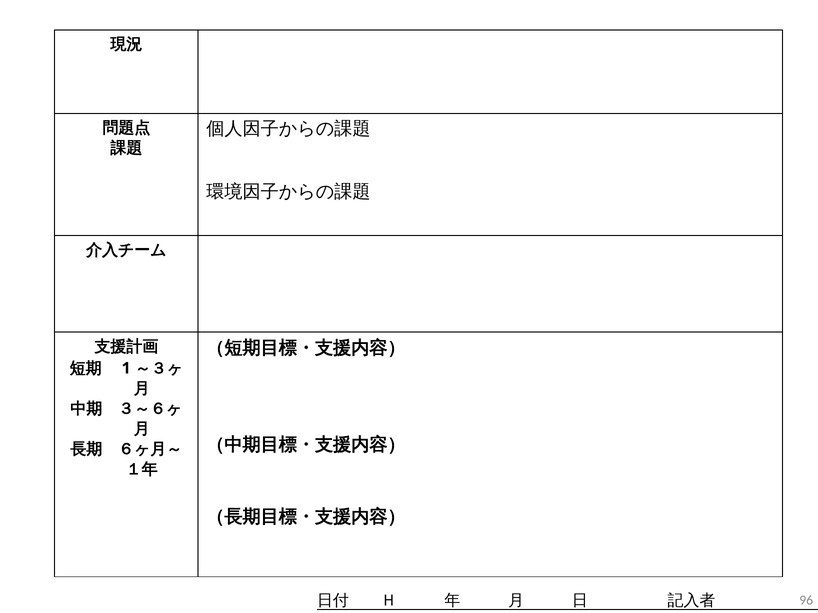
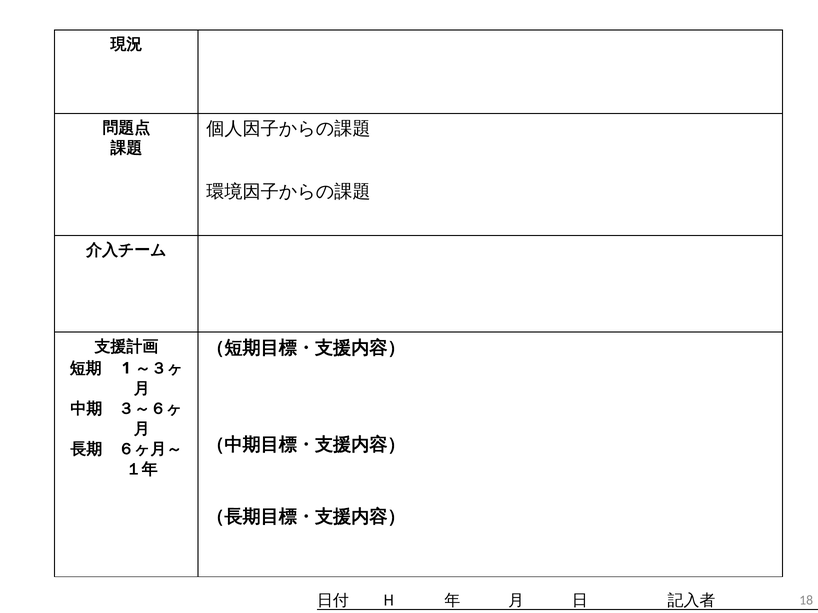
96: 96 -> 18 (806, 601)
